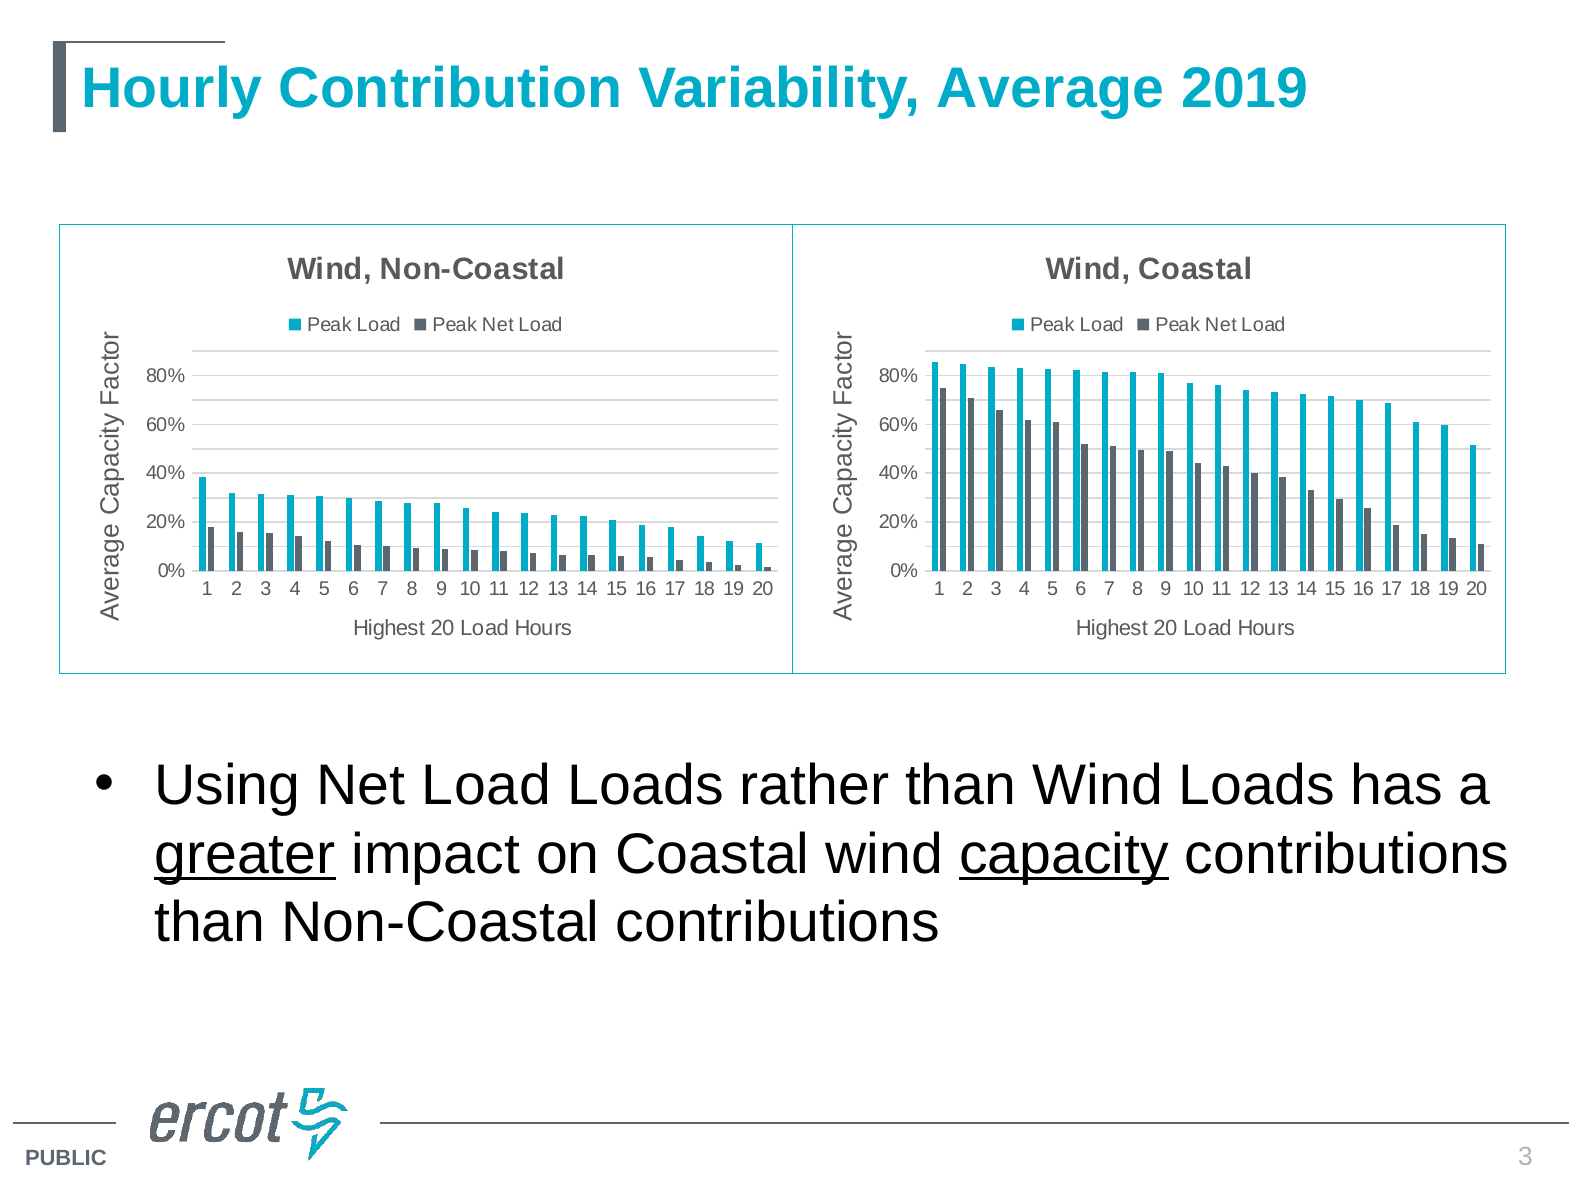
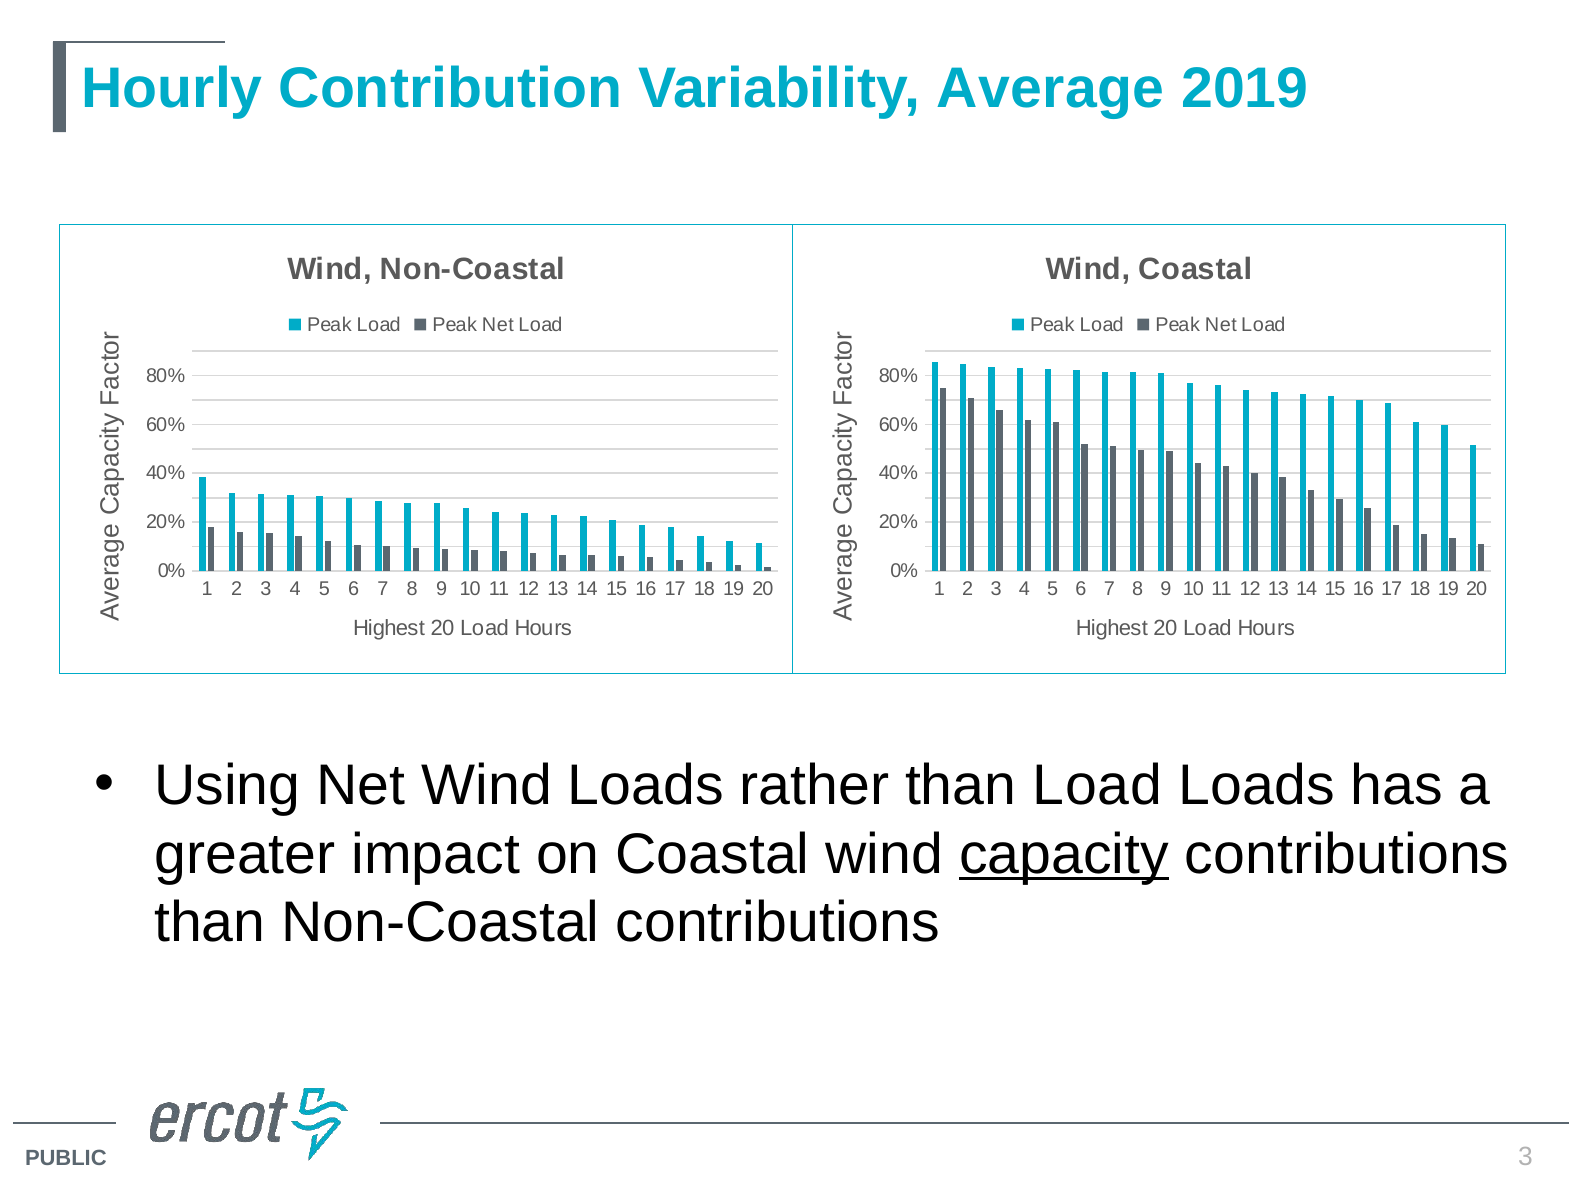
Using Net Load: Load -> Wind (487, 785)
than Wind: Wind -> Load (1097, 785)
greater underline: present -> none (245, 854)
